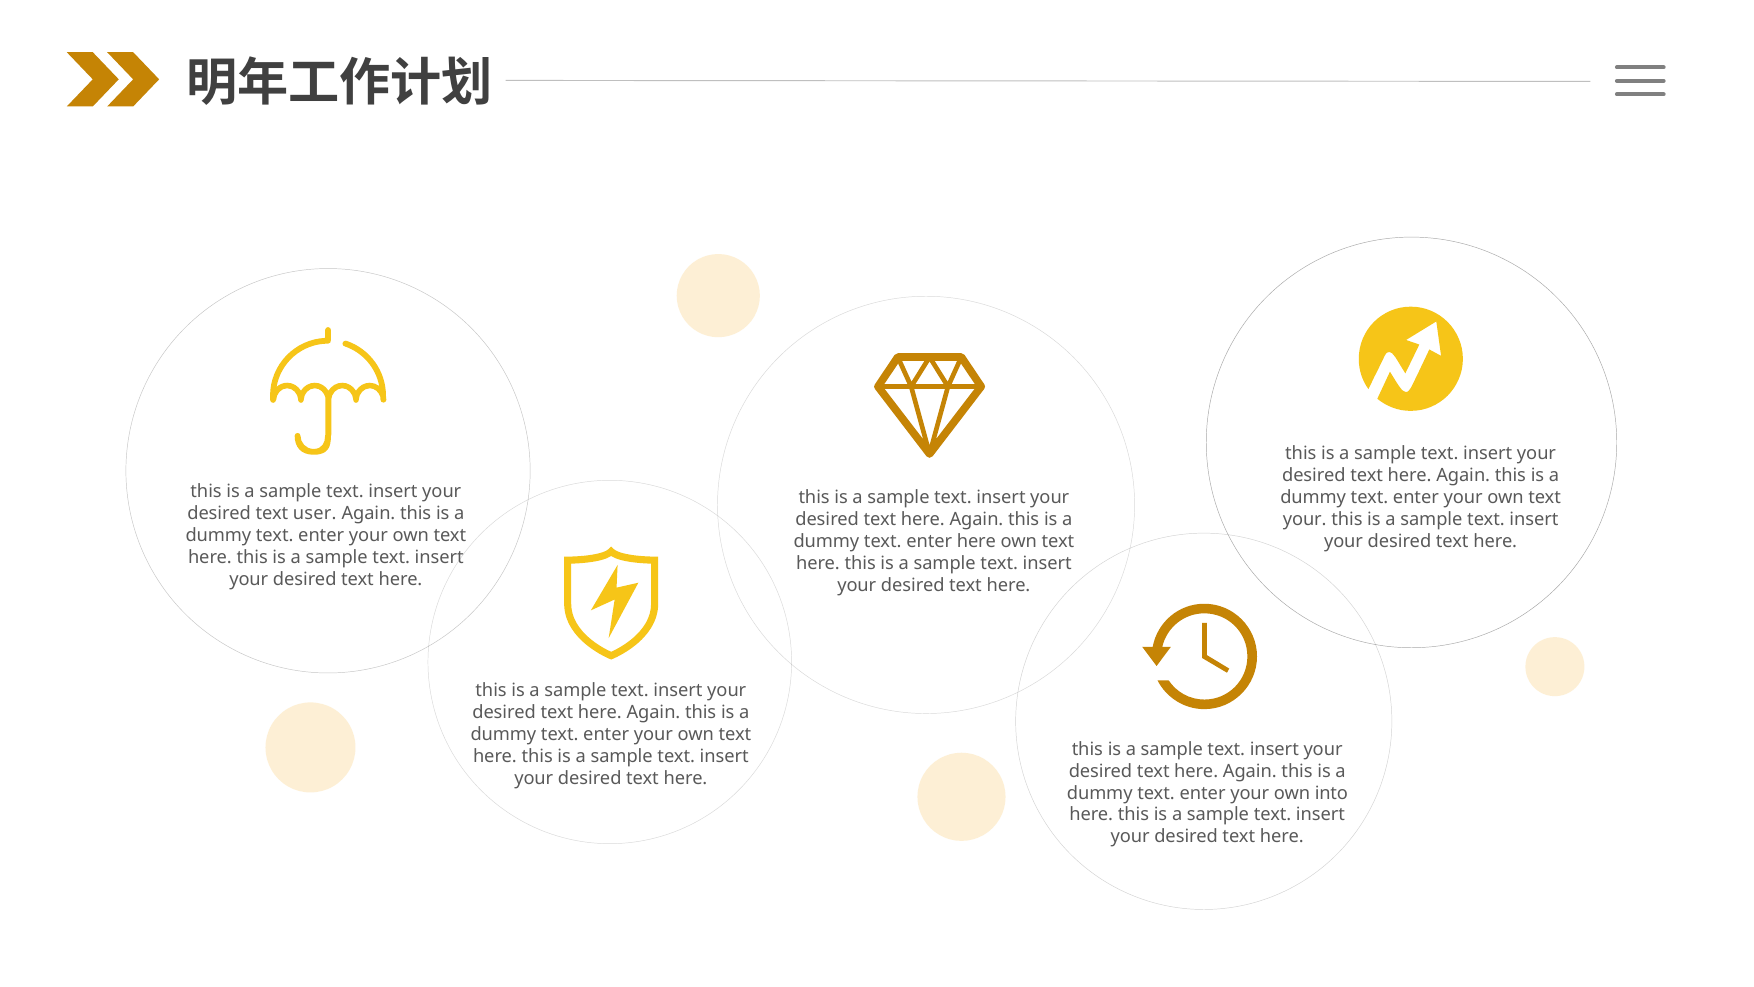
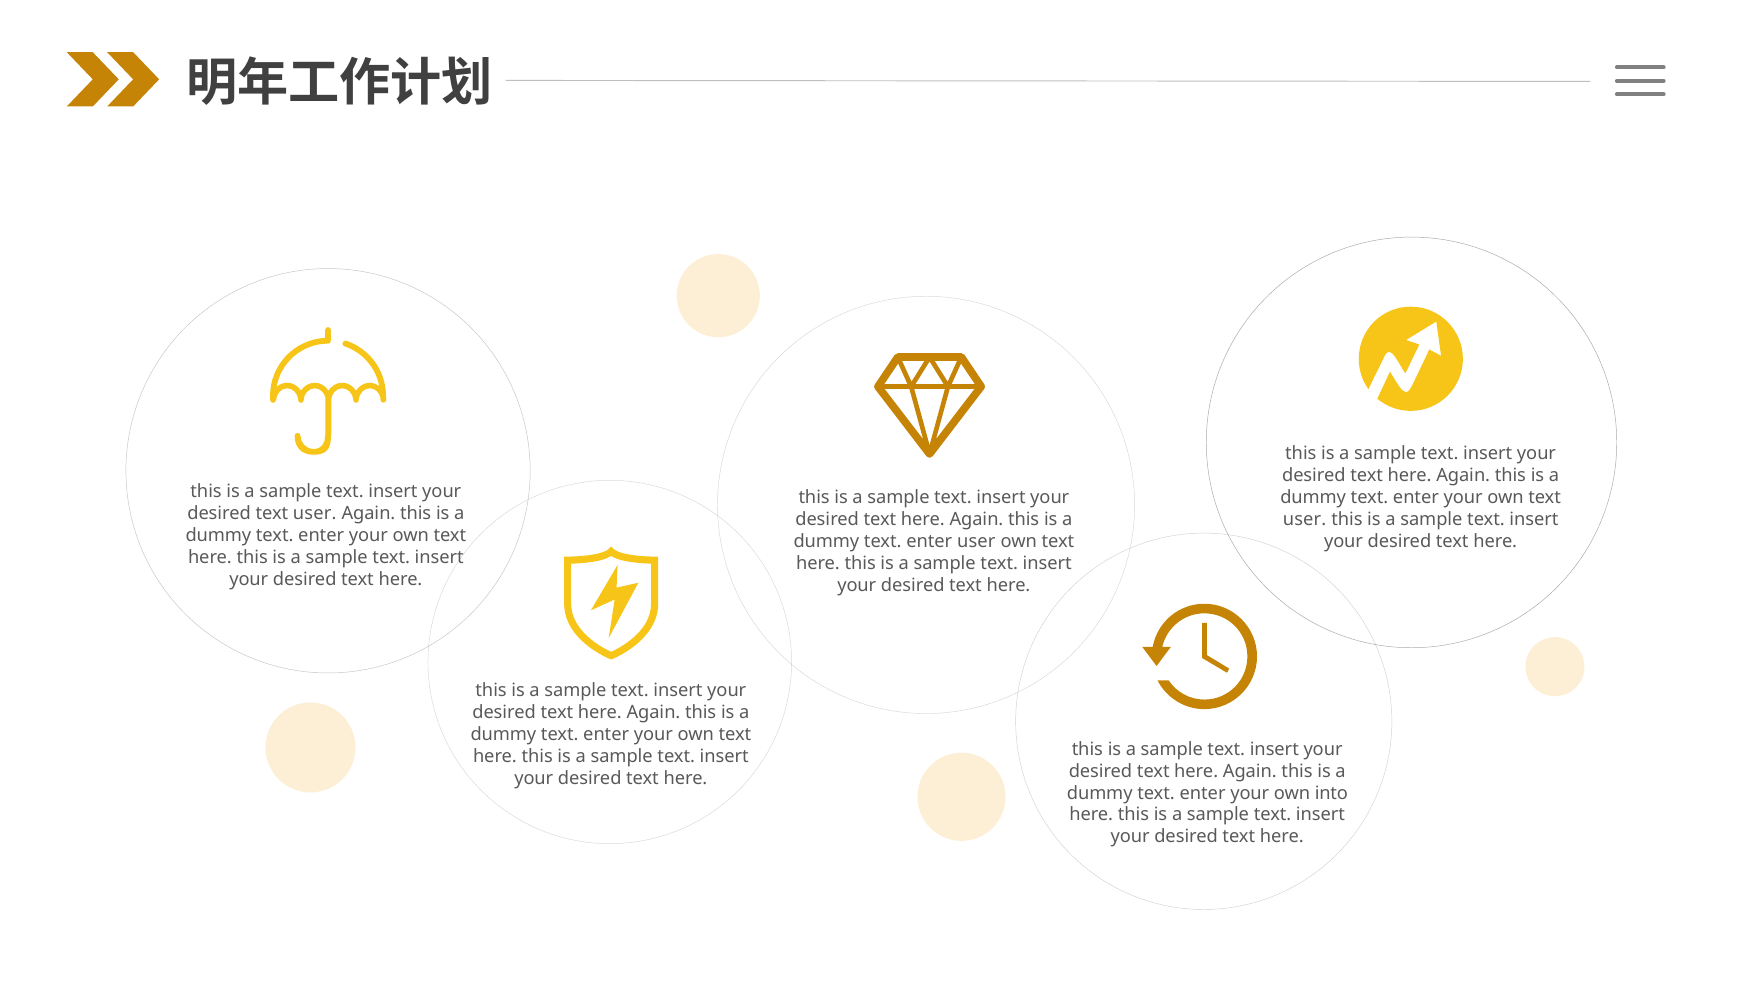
your: your -> user (1305, 519)
enter here: here -> user (976, 541)
